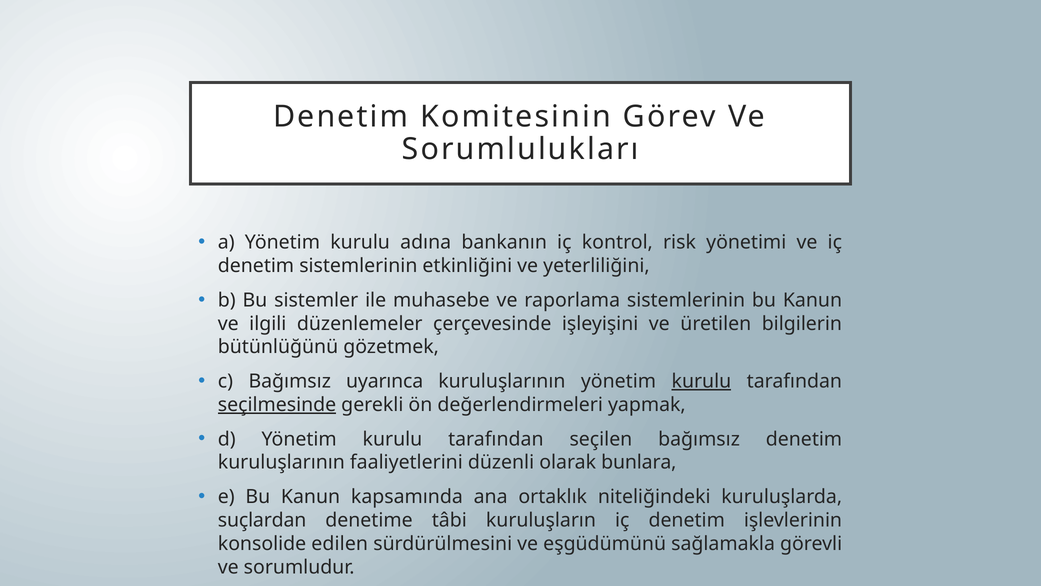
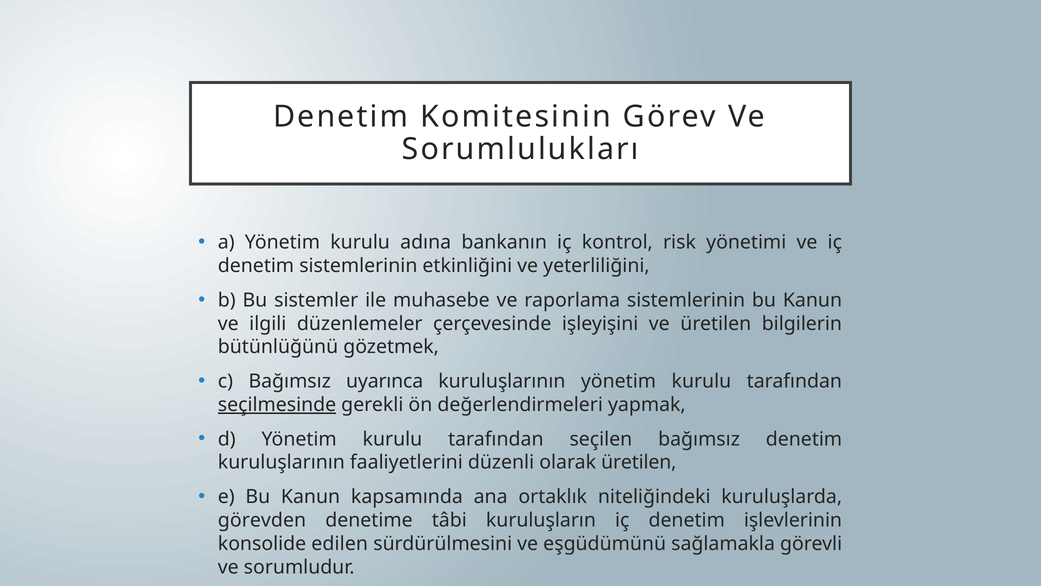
kurulu underline: present -> none (701, 381)
olarak bunlara: bunlara -> üretilen (639, 462)
suçlardan: suçlardan -> görevden (262, 520)
